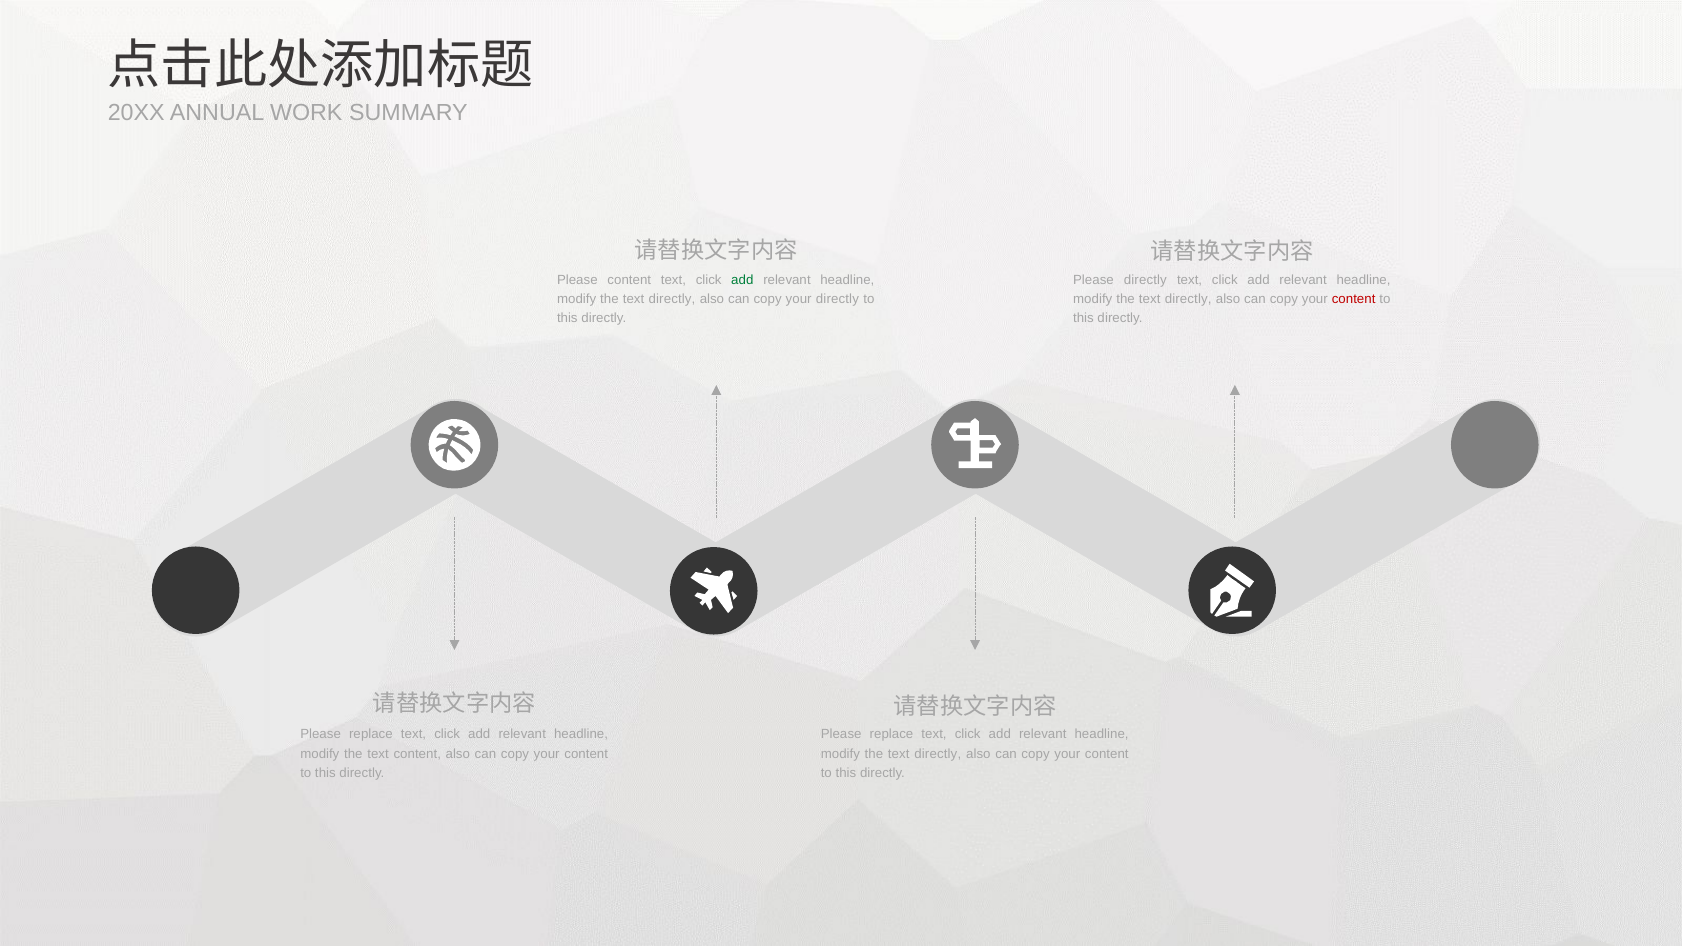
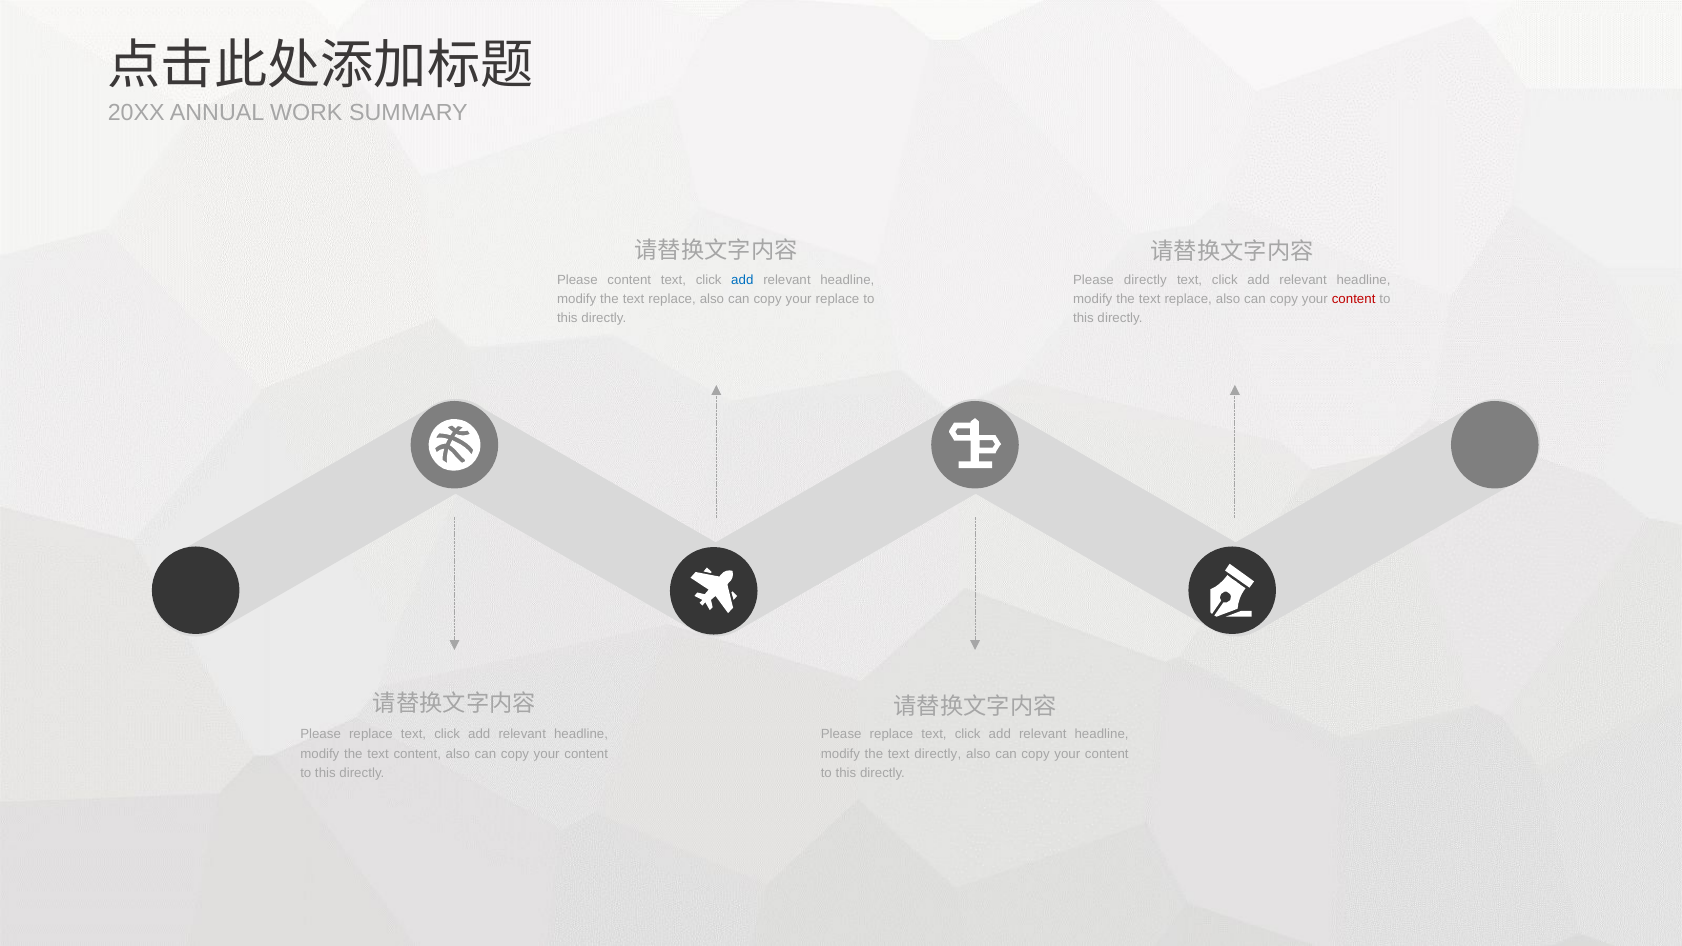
add colour: green -> blue (742, 280)
directly: directly -> replace (672, 299)
your directly: directly -> replace (837, 299)
directly: directly -> replace (1188, 299)
